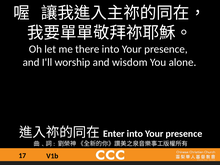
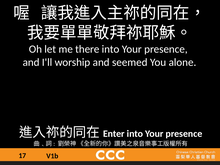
wisdom: wisdom -> seemed (130, 62)
